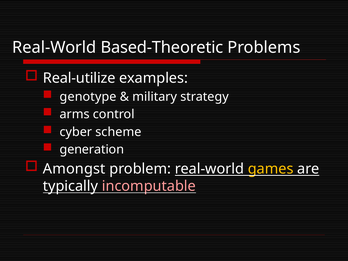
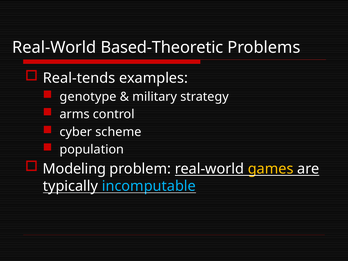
Real-utilize: Real-utilize -> Real-tends (79, 78)
generation: generation -> population (92, 149)
Amongst: Amongst -> Modeling (74, 169)
incomputable colour: pink -> light blue (149, 186)
